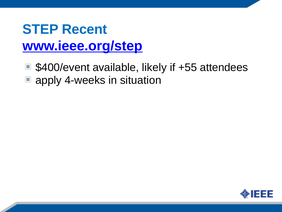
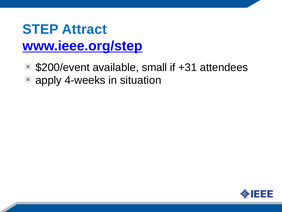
Recent: Recent -> Attract (84, 29)
$400/event: $400/event -> $200/event (63, 67)
likely: likely -> small (154, 67)
+55: +55 -> +31 (188, 67)
